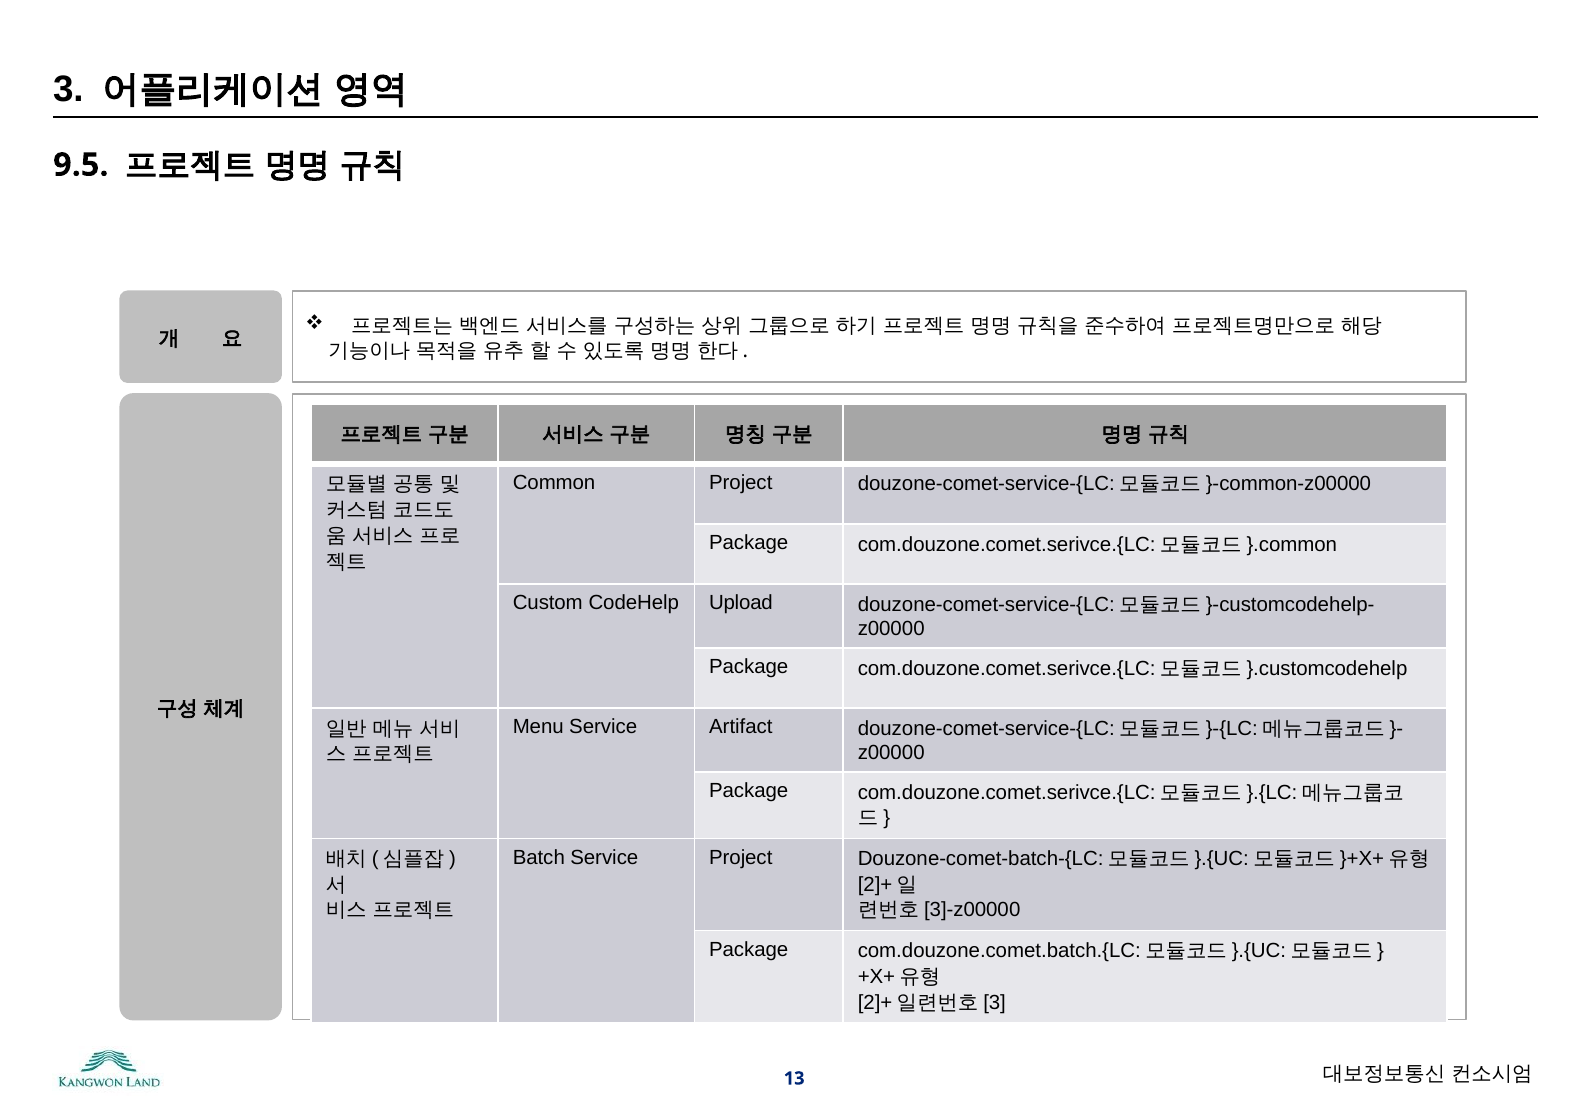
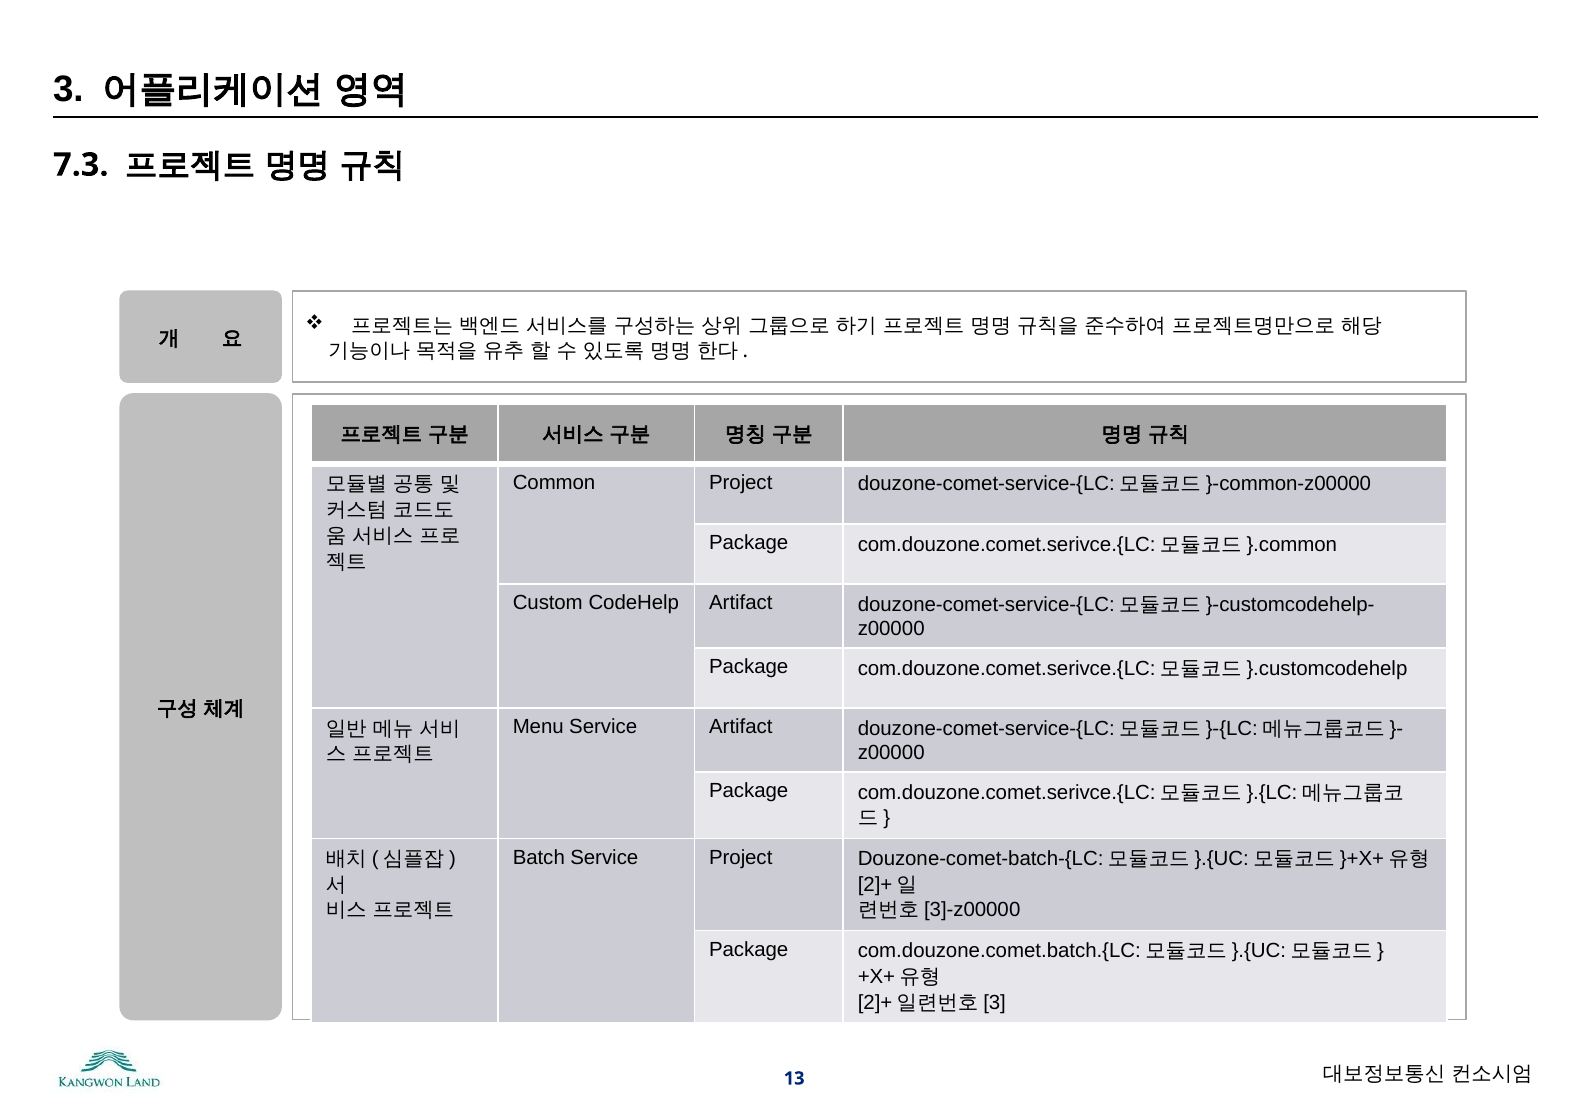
9.5: 9.5 -> 7.3 (81, 165)
CodeHelp Upload: Upload -> Artifact (741, 603)
